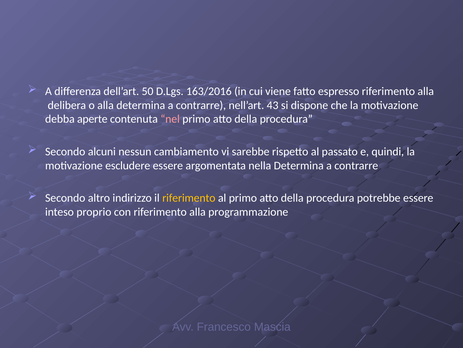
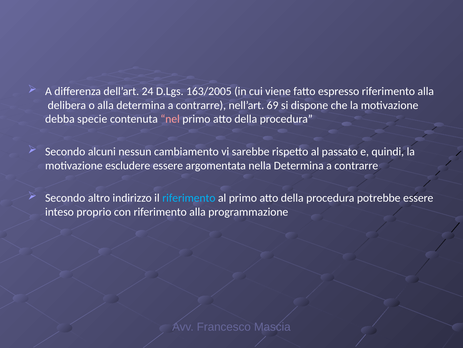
50: 50 -> 24 (148, 91)
163/2016: 163/2016 -> 163/2005 (209, 91)
43: 43 -> 69 (273, 105)
aperte: aperte -> specie (92, 119)
riferimento colour: yellow -> light blue (189, 198)
